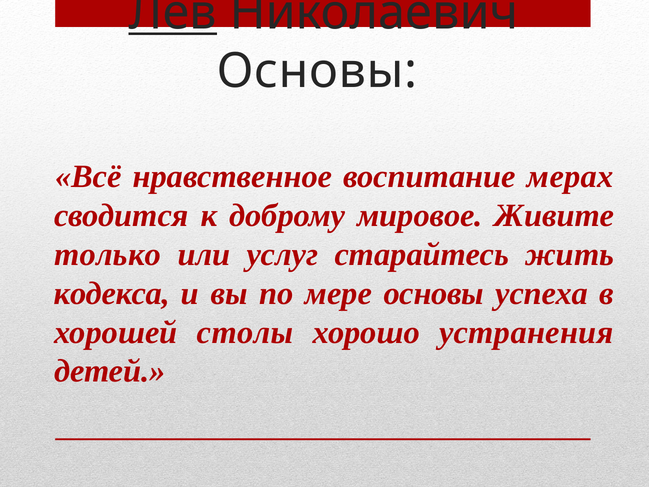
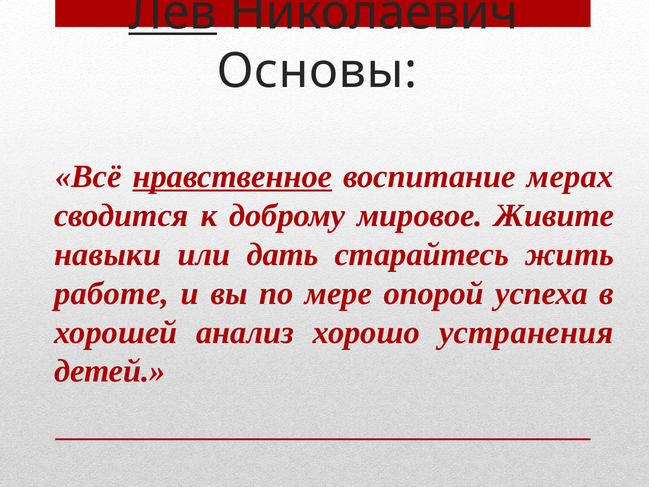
нравственное underline: none -> present (232, 176)
только: только -> навыки (108, 254)
услуг: услуг -> дать (283, 254)
кодекса: кодекса -> работе (112, 293)
мере основы: основы -> опорой (434, 293)
столы: столы -> анализ (245, 332)
